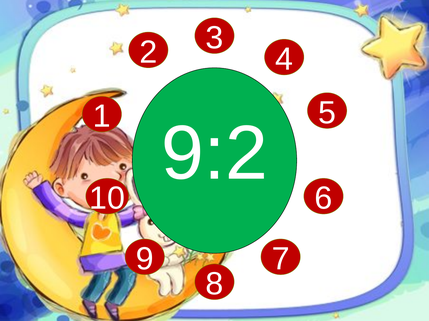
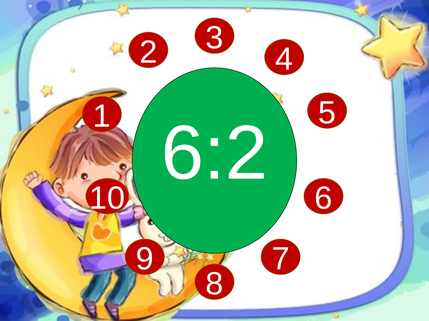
9:2: 9:2 -> 6:2 (214, 154)
